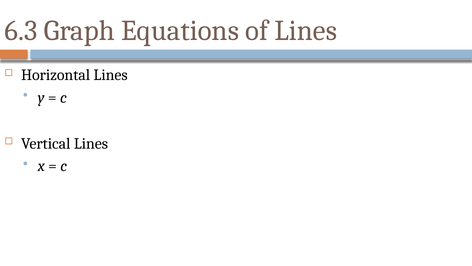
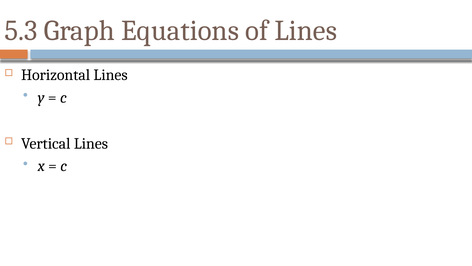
6.3: 6.3 -> 5.3 (21, 30)
